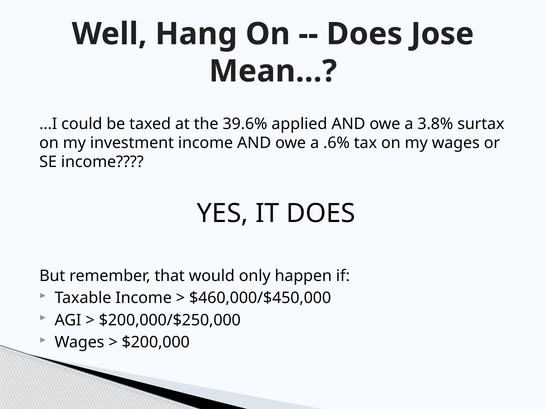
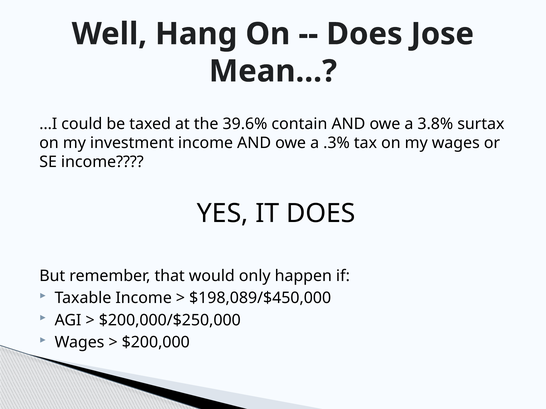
applied: applied -> contain (299, 124)
.6%: .6% -> .3% (336, 143)
$460,000/$450,000: $460,000/$450,000 -> $198,089/$450,000 (260, 298)
